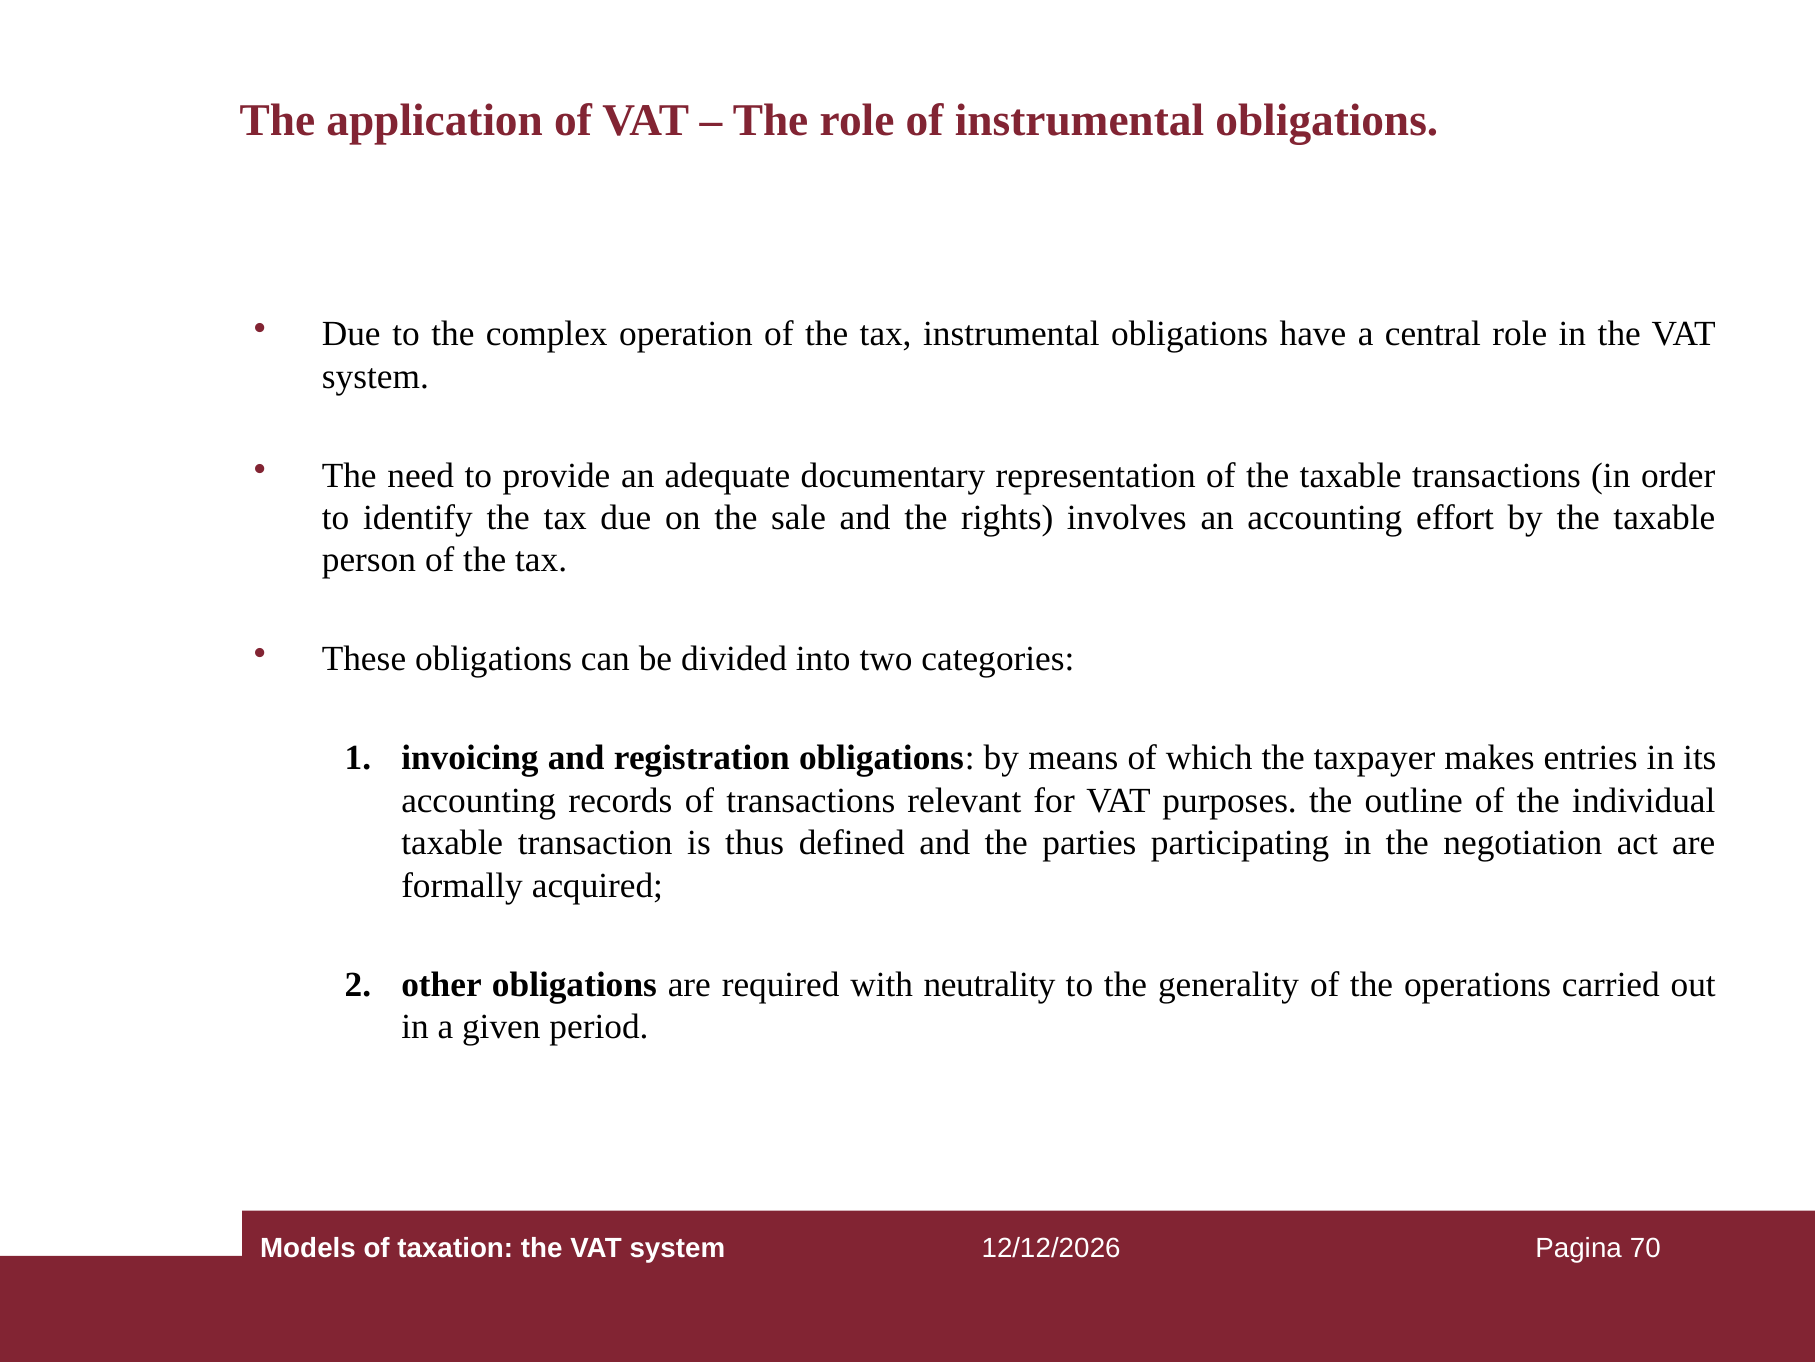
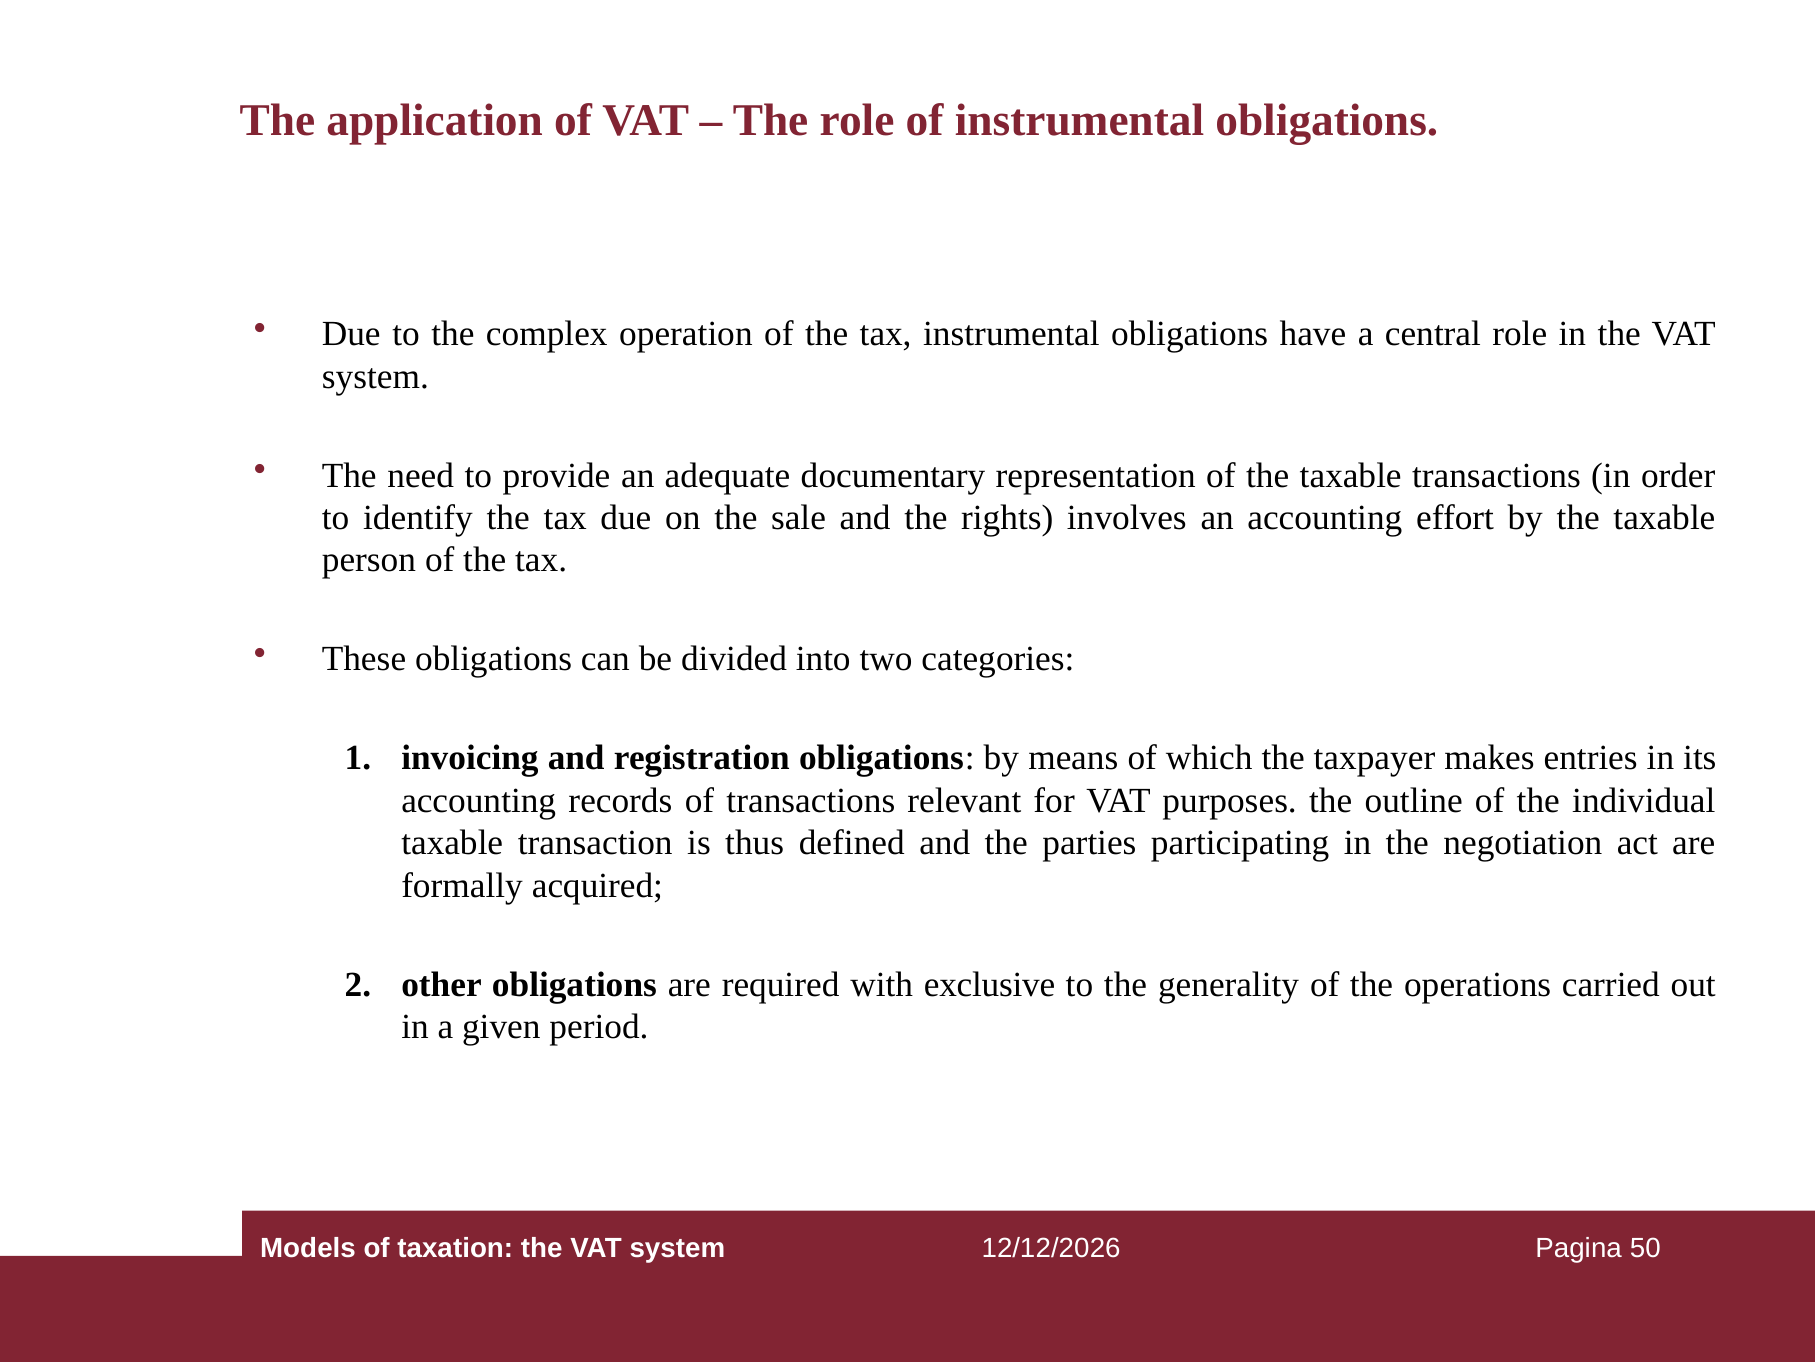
neutrality: neutrality -> exclusive (990, 984)
70: 70 -> 50 (1645, 1248)
